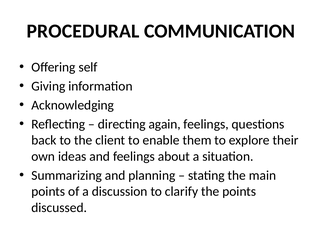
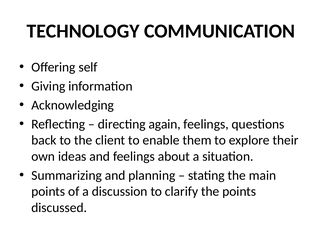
PROCEDURAL: PROCEDURAL -> TECHNOLOGY (83, 31)
